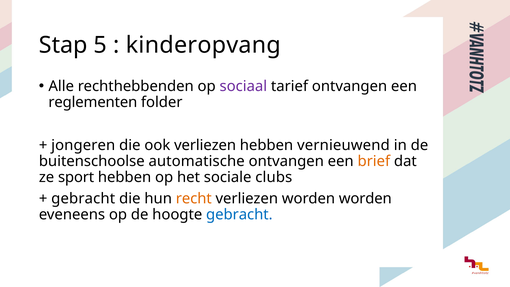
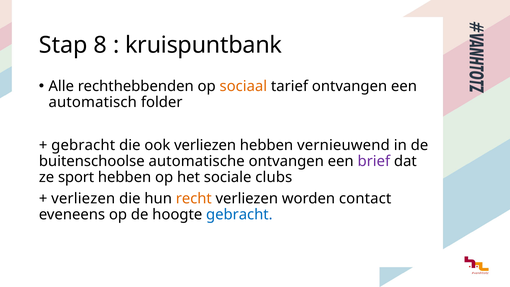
5: 5 -> 8 (100, 45)
kinderopvang: kinderopvang -> kruispuntbank (204, 45)
sociaal colour: purple -> orange (243, 86)
reglementen: reglementen -> automatisch (93, 102)
jongeren: jongeren -> gebracht (83, 145)
brief colour: orange -> purple (374, 161)
gebracht: gebracht -> verliezen (83, 199)
worden worden: worden -> contact (365, 199)
